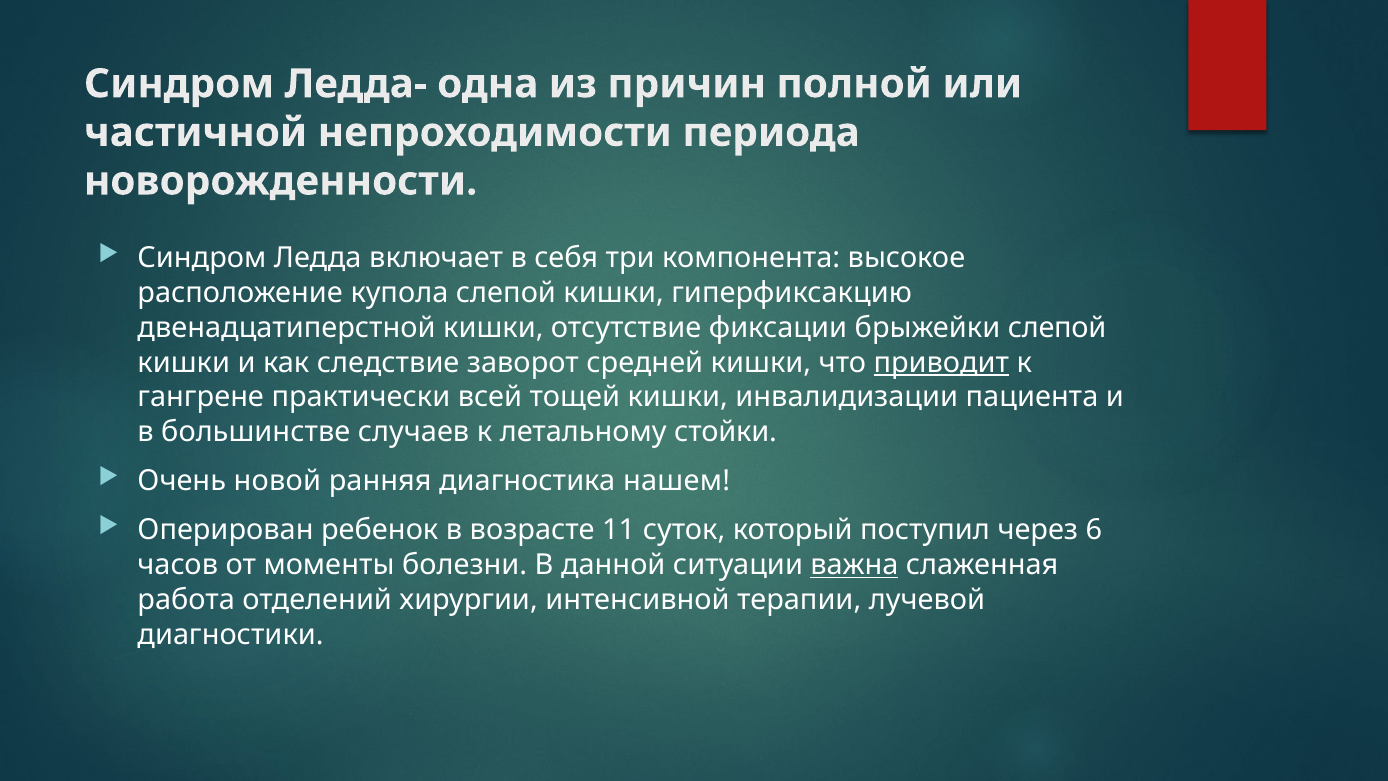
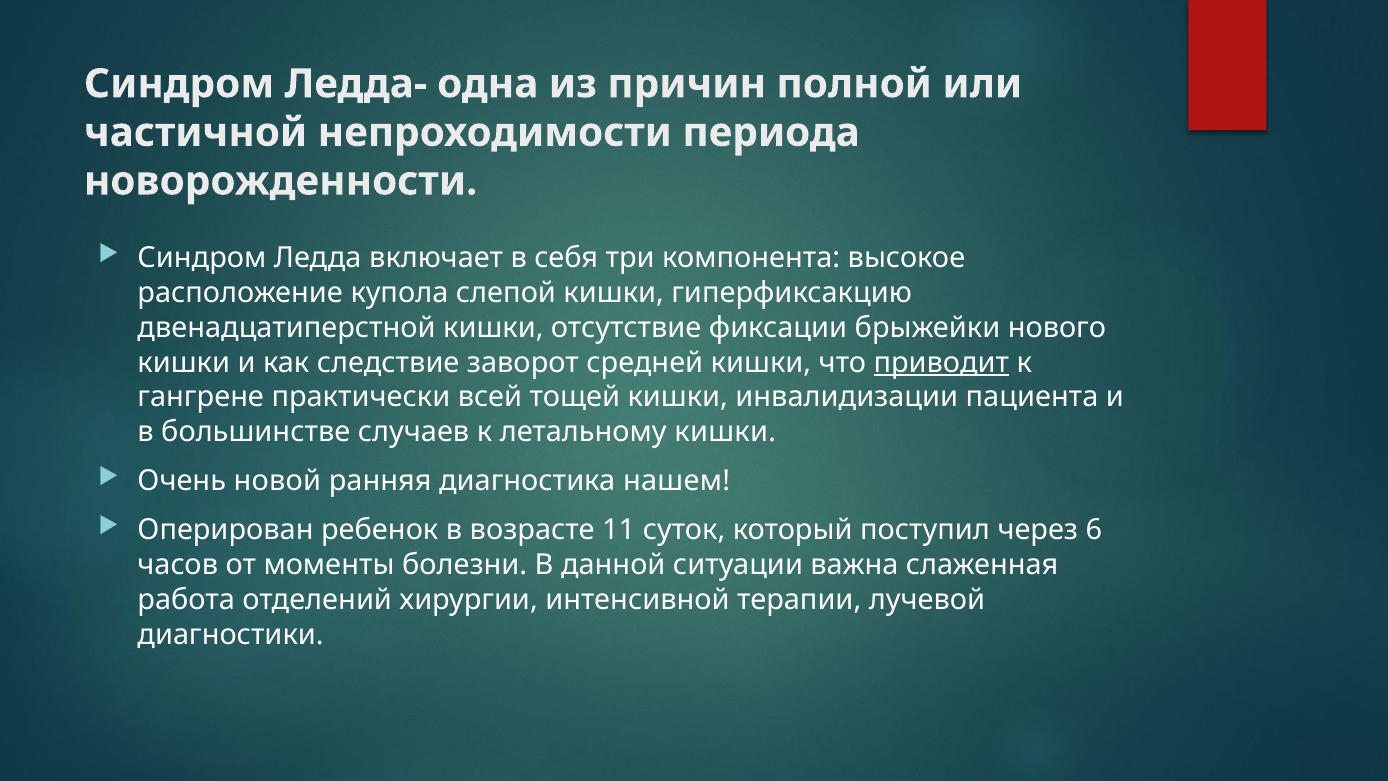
брыжейки слепой: слепой -> нового (1057, 328)
летальному стойки: стойки -> кишки (725, 432)
важна underline: present -> none (854, 565)
